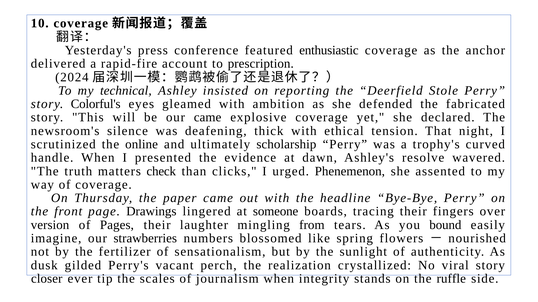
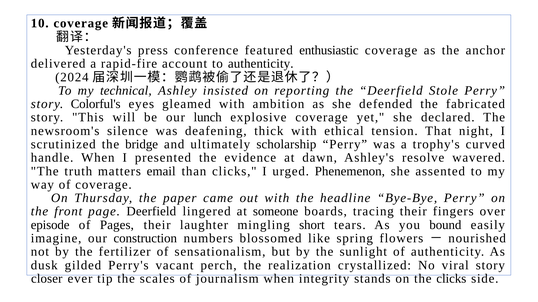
to prescription: prescription -> authenticity (261, 64)
our came: came -> lunch (208, 118)
online: online -> bridge (142, 145)
check: check -> email (161, 171)
page Drawings: Drawings -> Deerfield (151, 212)
version: version -> episode (50, 225)
from: from -> short (312, 225)
strawberries: strawberries -> construction (145, 239)
the ruffle: ruffle -> clicks (451, 279)
